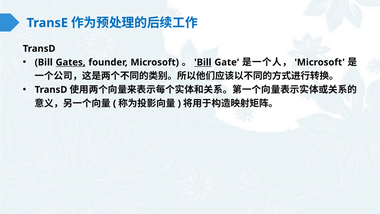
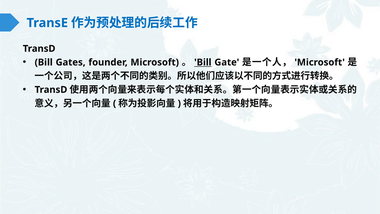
Gates underline: present -> none (71, 62)
